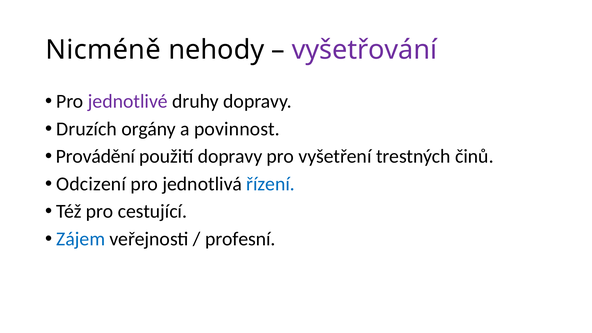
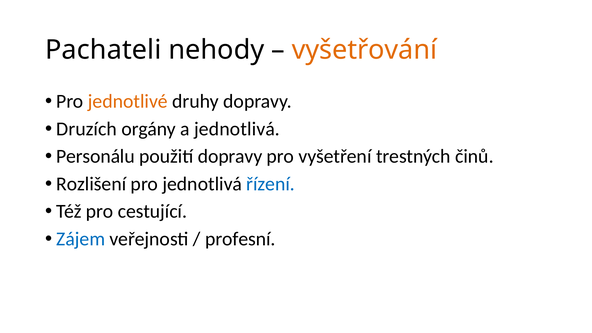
Nicméně: Nicméně -> Pachateli (103, 50)
vyšetřování colour: purple -> orange (364, 50)
jednotlivé colour: purple -> orange (128, 101)
a povinnost: povinnost -> jednotlivá (237, 129)
Provádění: Provádění -> Personálu (95, 156)
Odcizení: Odcizení -> Rozlišení (91, 184)
